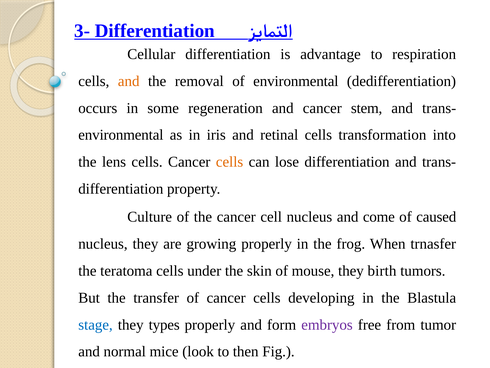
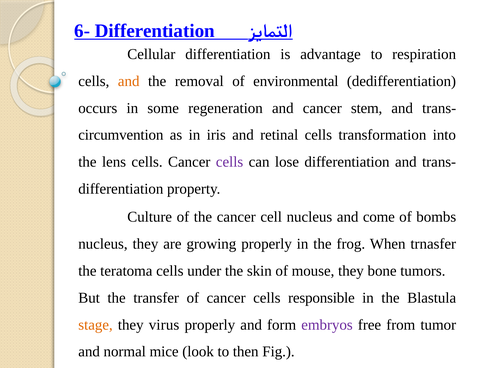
3-: 3- -> 6- (82, 31)
environmental: environmental -> circumvention (121, 135)
cells colour: orange -> purple (230, 162)
caused: caused -> bombs (436, 217)
birth: birth -> bone (382, 270)
developing: developing -> responsible (321, 297)
stage colour: blue -> orange (96, 324)
types: types -> virus (164, 324)
